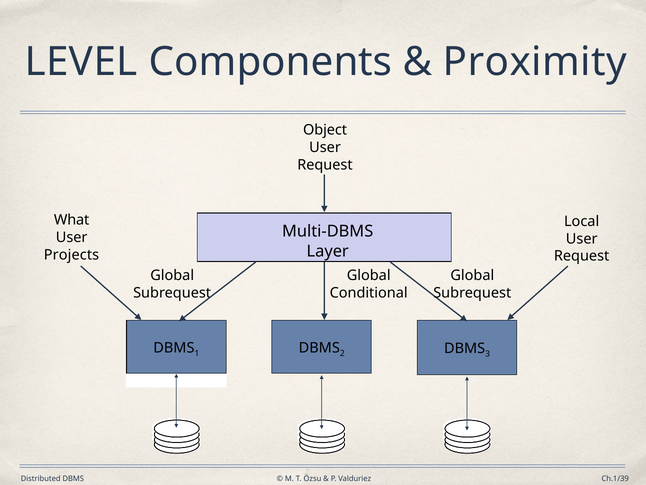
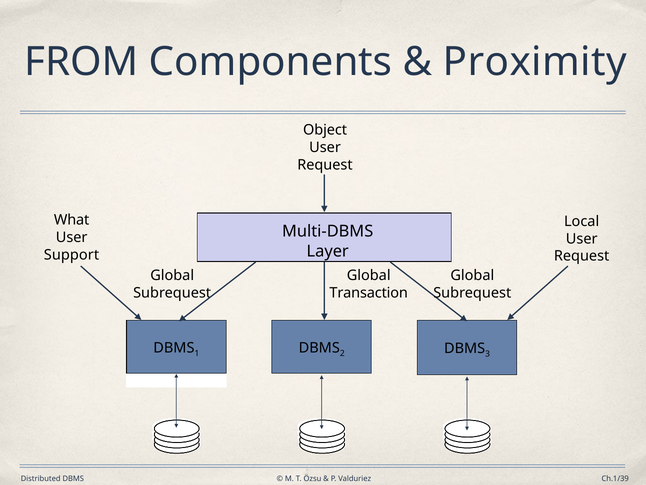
LEVEL: LEVEL -> FROM (81, 62)
Projects: Projects -> Support (72, 255)
Conditional: Conditional -> Transaction (369, 293)
